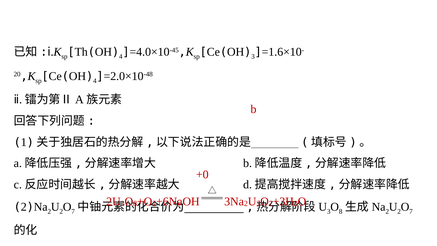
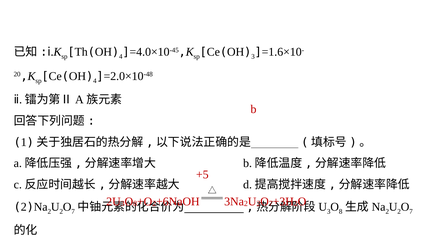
+0: +0 -> +5 (202, 175)
